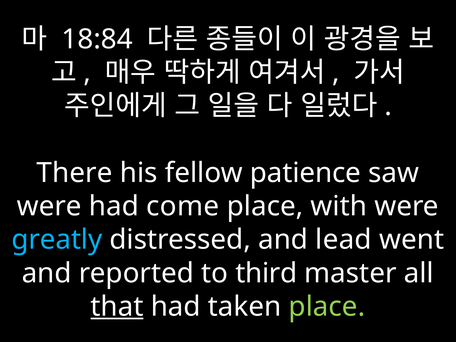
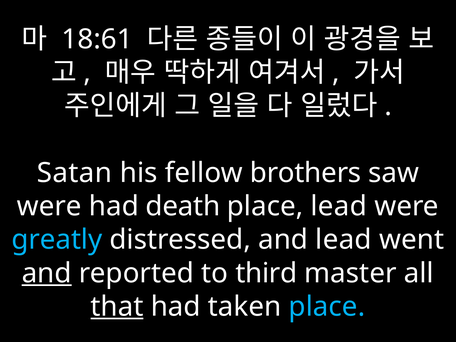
18:84: 18:84 -> 18:61 (97, 39)
There: There -> Satan (74, 173)
patience: patience -> brothers (306, 173)
come: come -> death (183, 206)
place with: with -> lead (339, 206)
and underline: none -> present (47, 273)
place colour: light green -> light blue (327, 307)
